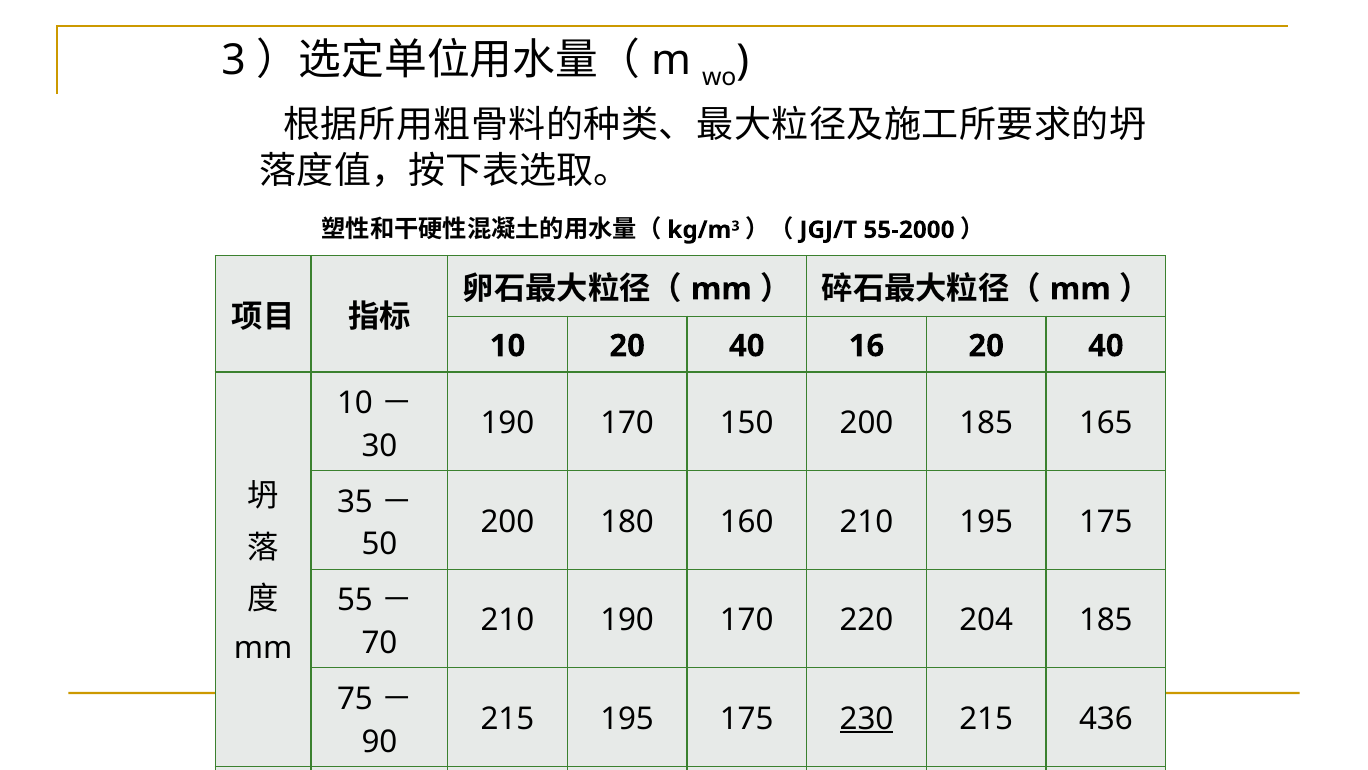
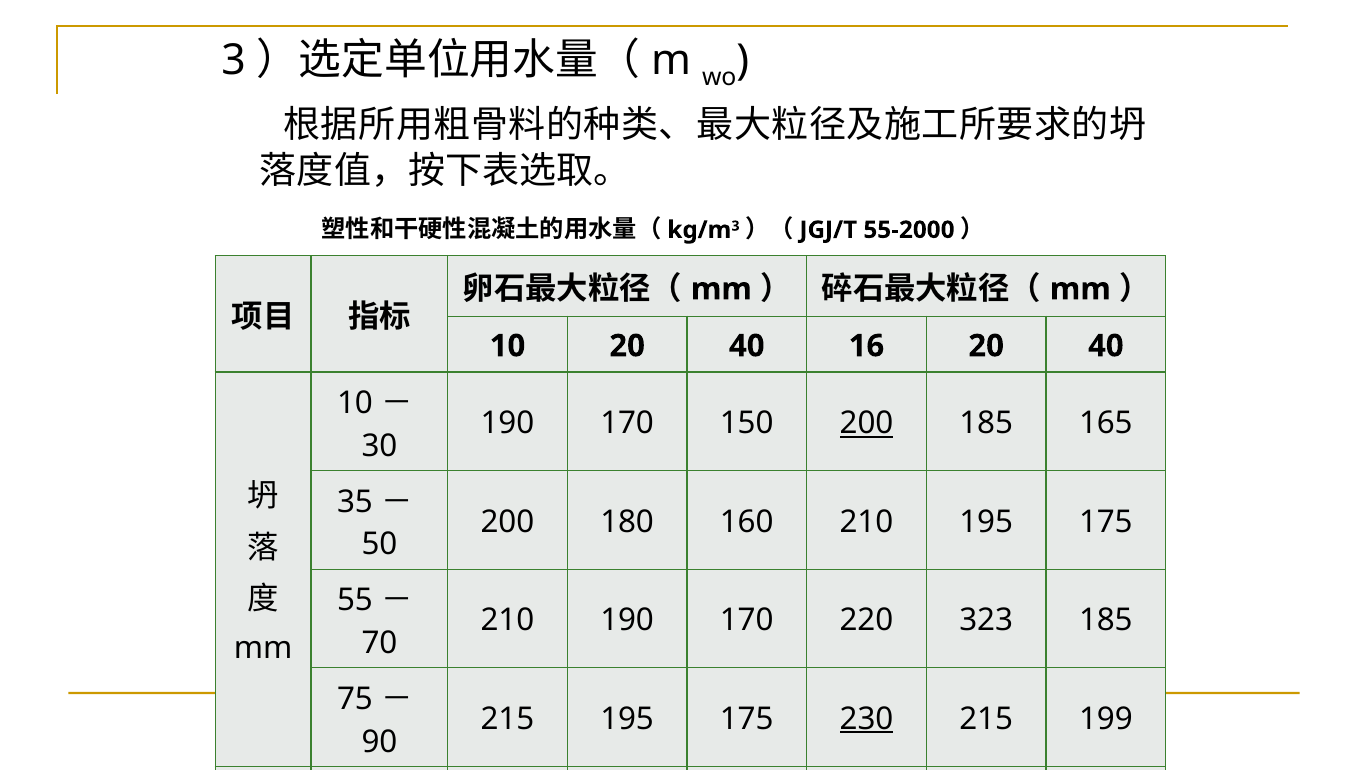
200 underline: none -> present (866, 423)
204: 204 -> 323 (986, 620)
436: 436 -> 199 (1106, 718)
